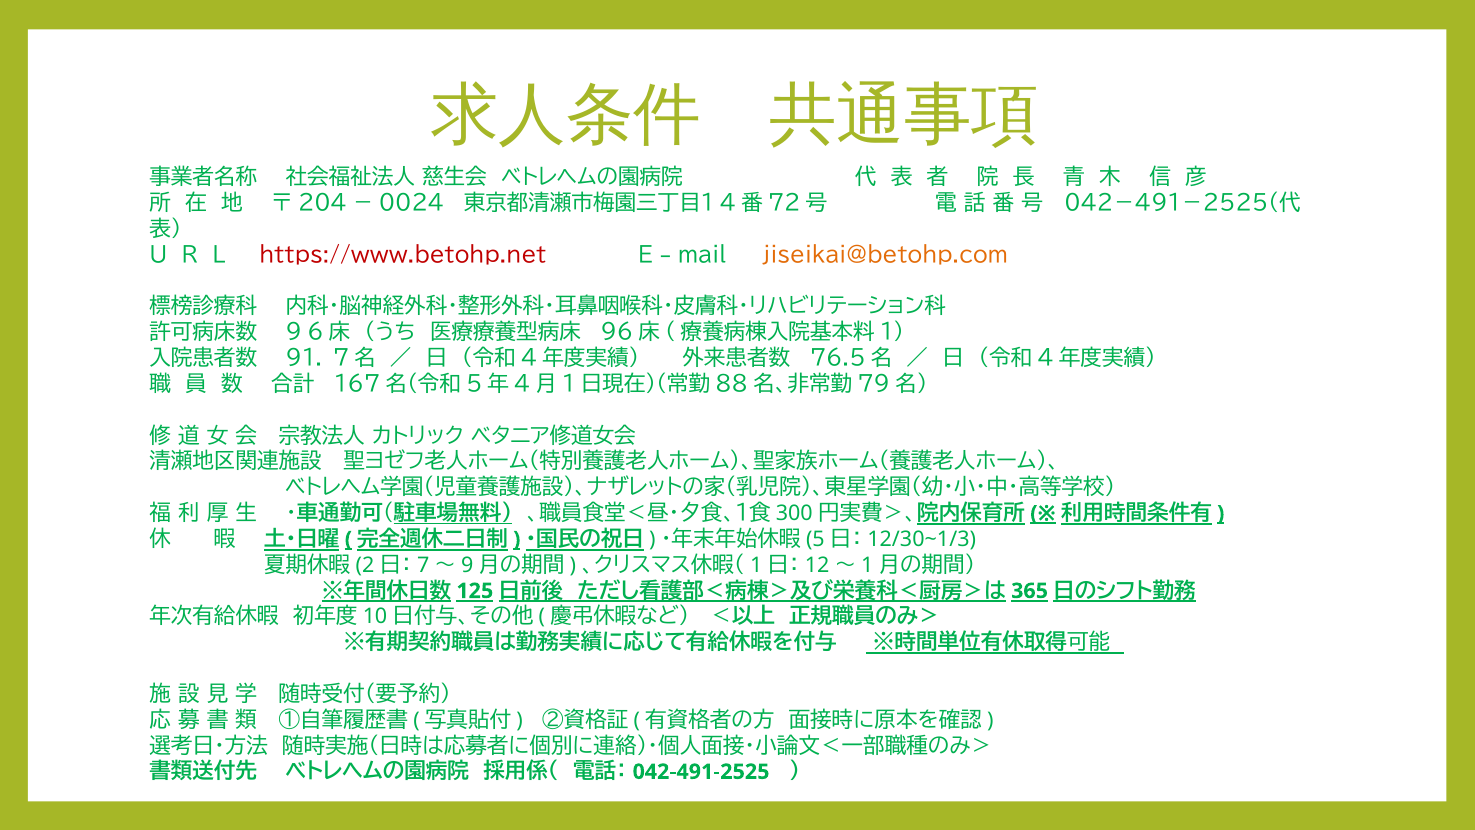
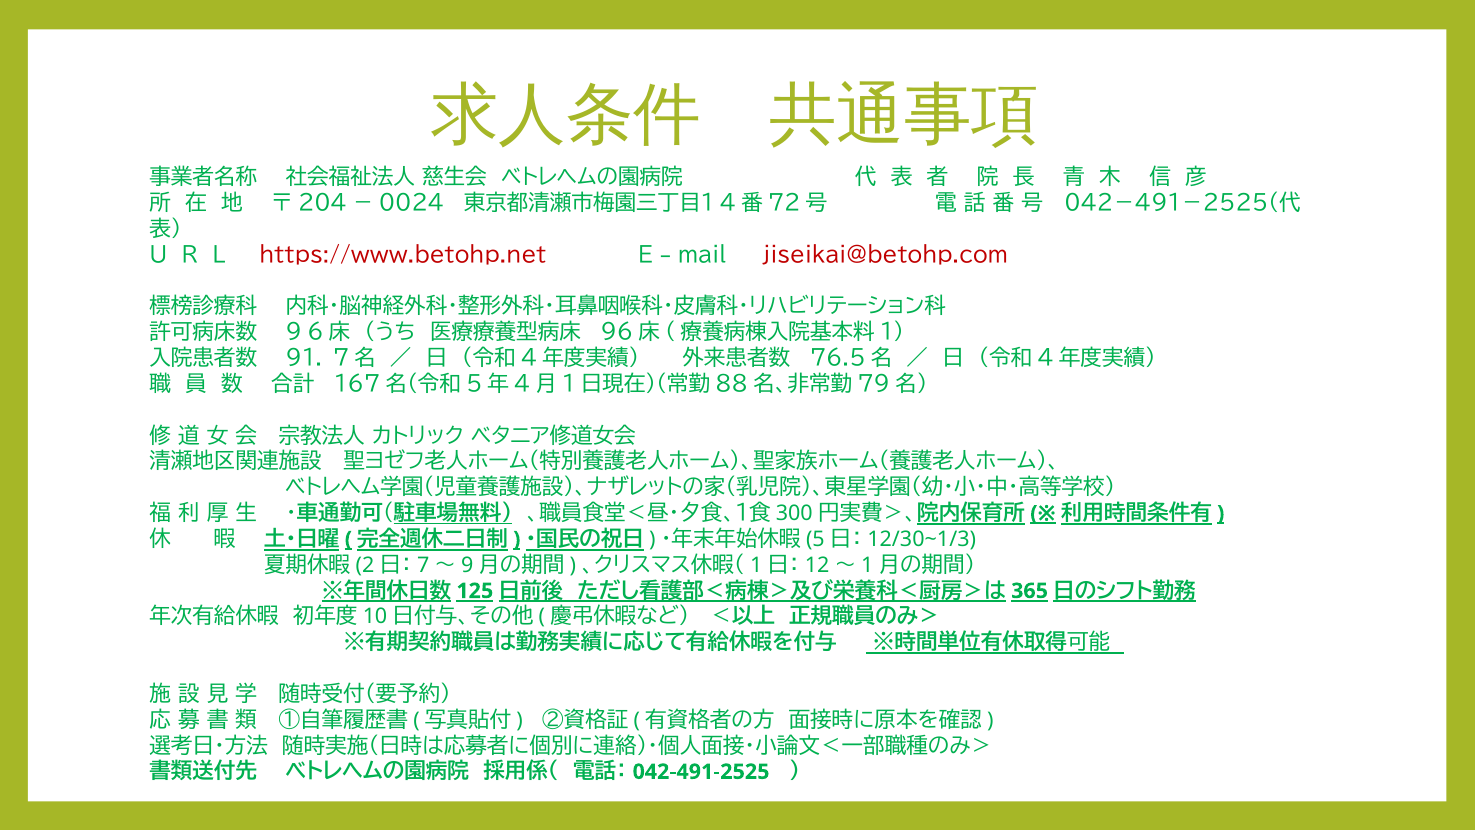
jiseikai@betohp.com colour: orange -> red (885, 255)
